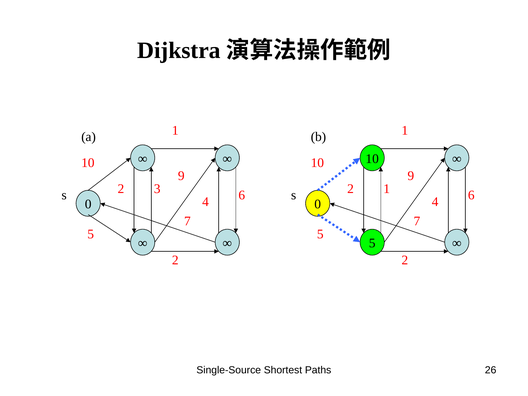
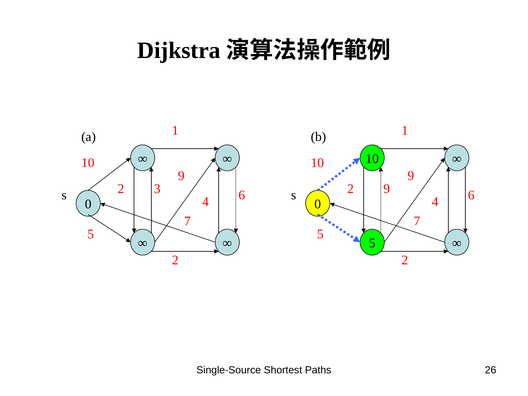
2 1: 1 -> 9 (387, 189)
